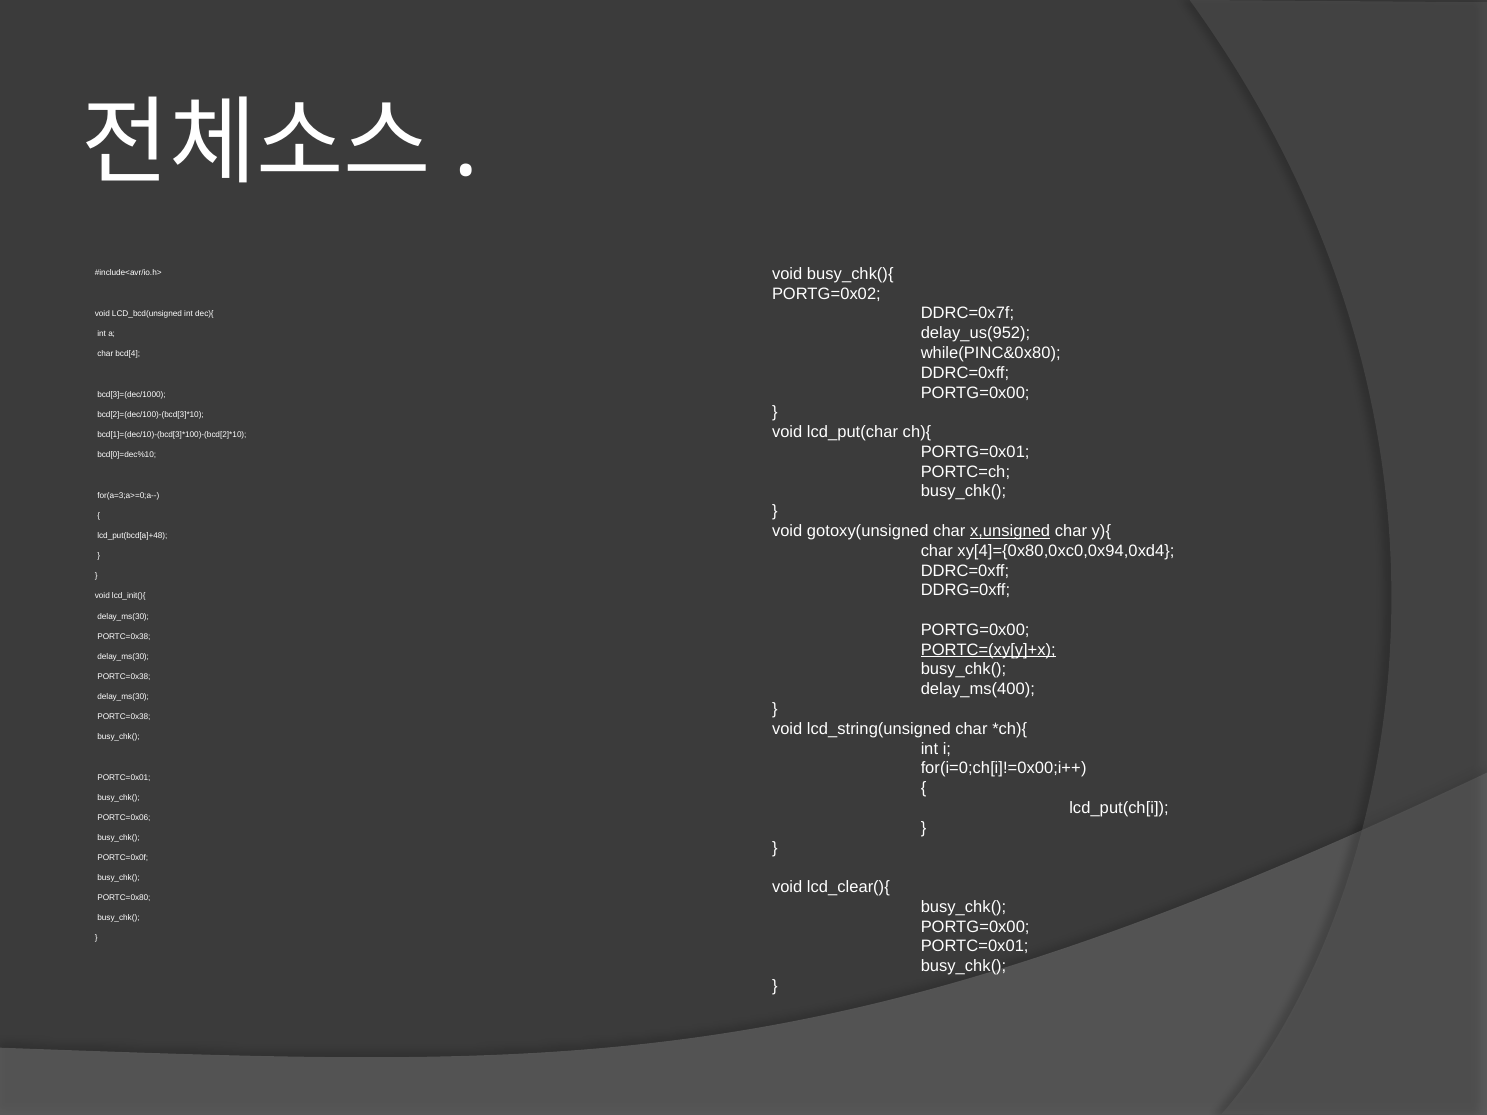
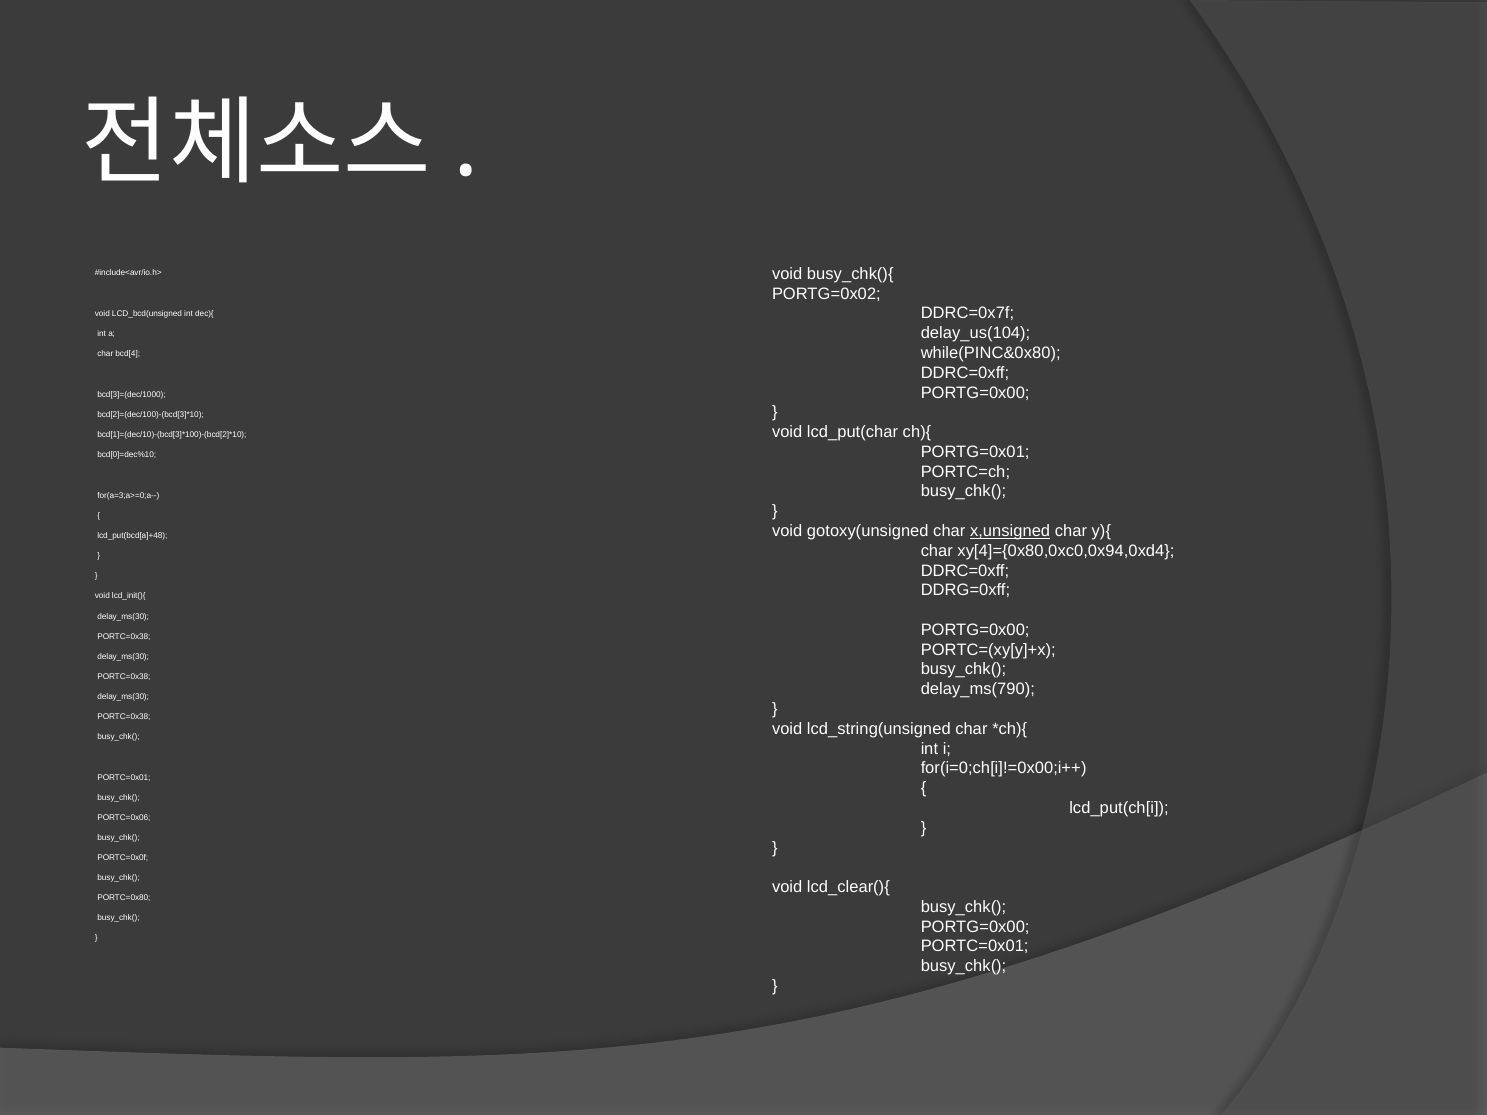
delay_us(952: delay_us(952 -> delay_us(104 (976, 333)
PORTC=(xy[y]+x underline: present -> none (988, 650)
delay_ms(400: delay_ms(400 -> delay_ms(790 (978, 689)
